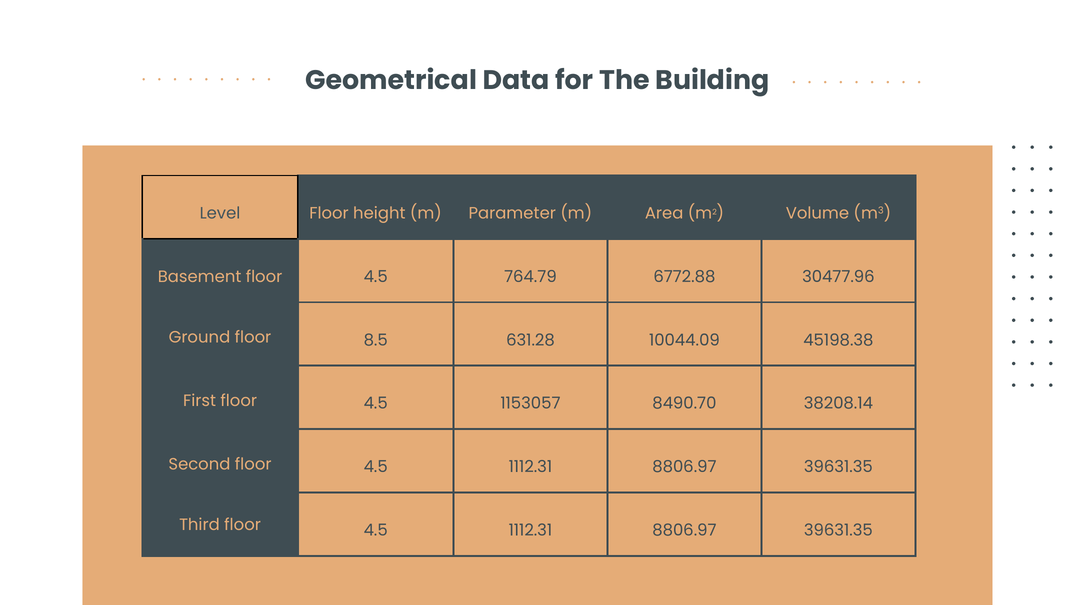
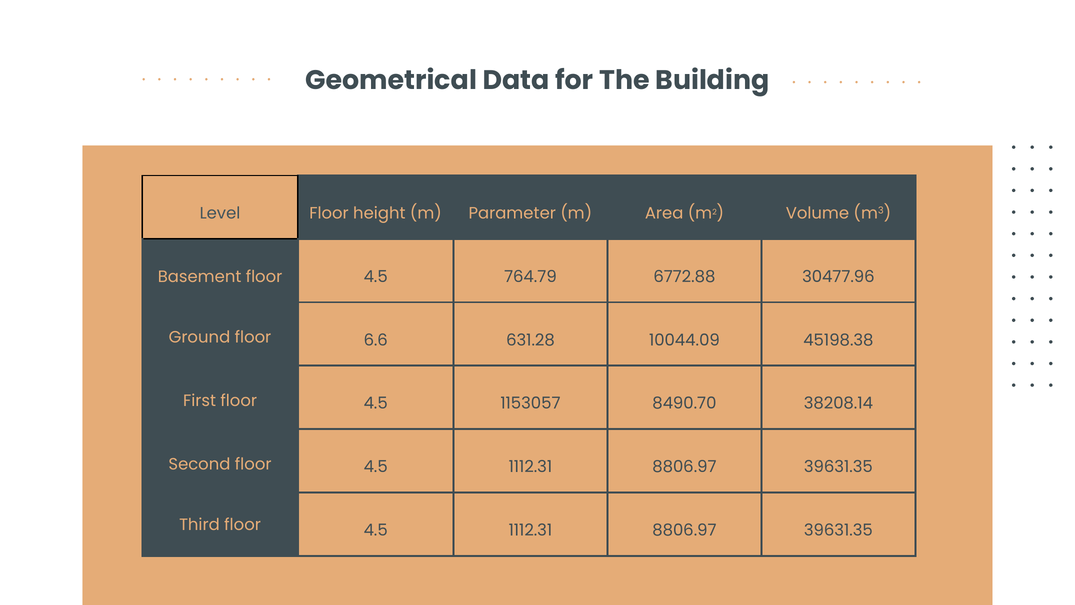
8.5: 8.5 -> 6.6 (376, 340)
